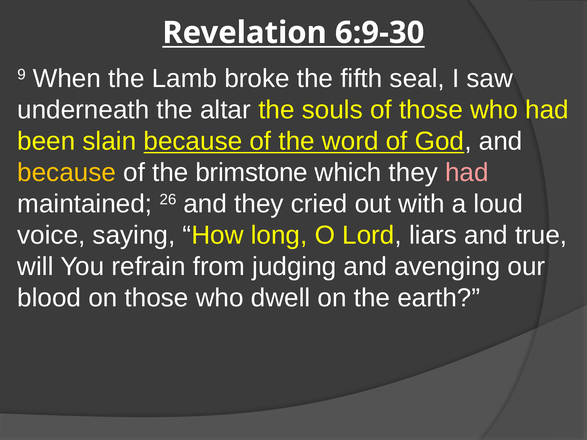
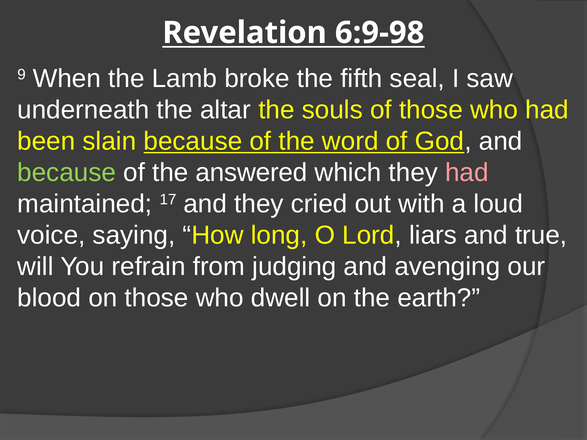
6:9-30: 6:9-30 -> 6:9-98 (380, 33)
because colour: yellow -> light green (67, 173)
brimstone: brimstone -> answered (252, 173)
26: 26 -> 17 (168, 200)
